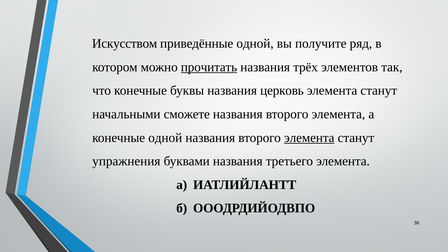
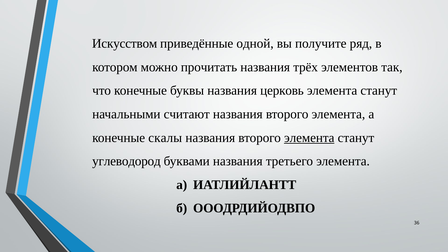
прочитать underline: present -> none (209, 67)
сможете: сможете -> считают (187, 114)
конечные одной: одной -> скалы (165, 138)
упражнения: упражнения -> углеводород (126, 161)
